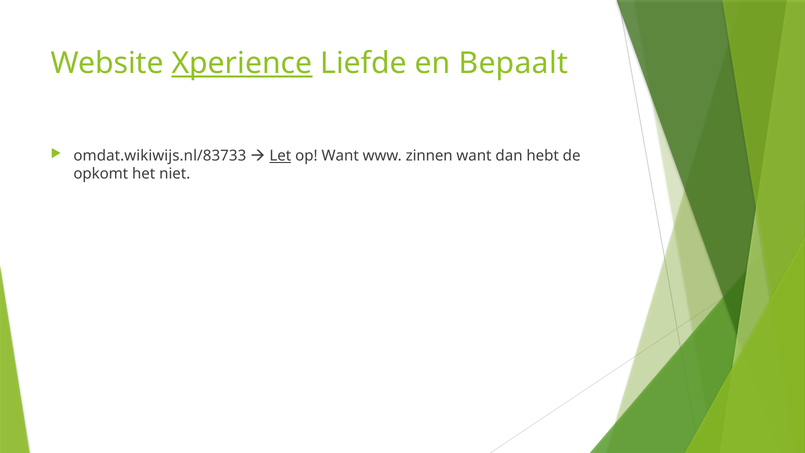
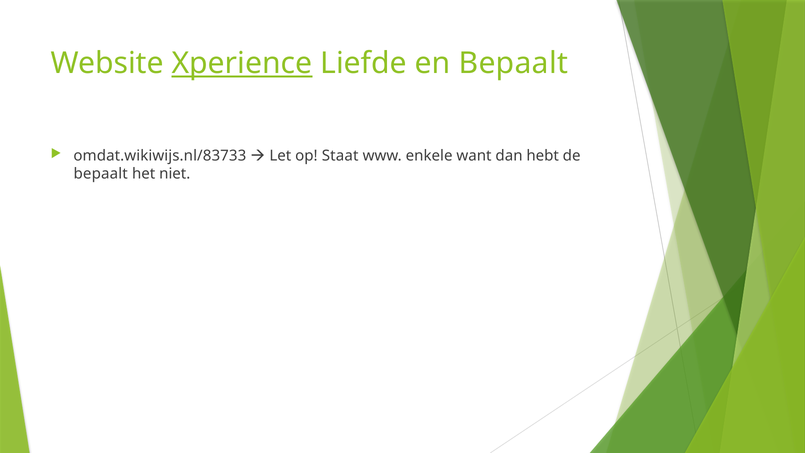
Let underline: present -> none (280, 156)
op Want: Want -> Staat (340, 156)
zinnen: zinnen -> enkele (429, 156)
opkomt: opkomt -> bepaalt (101, 174)
